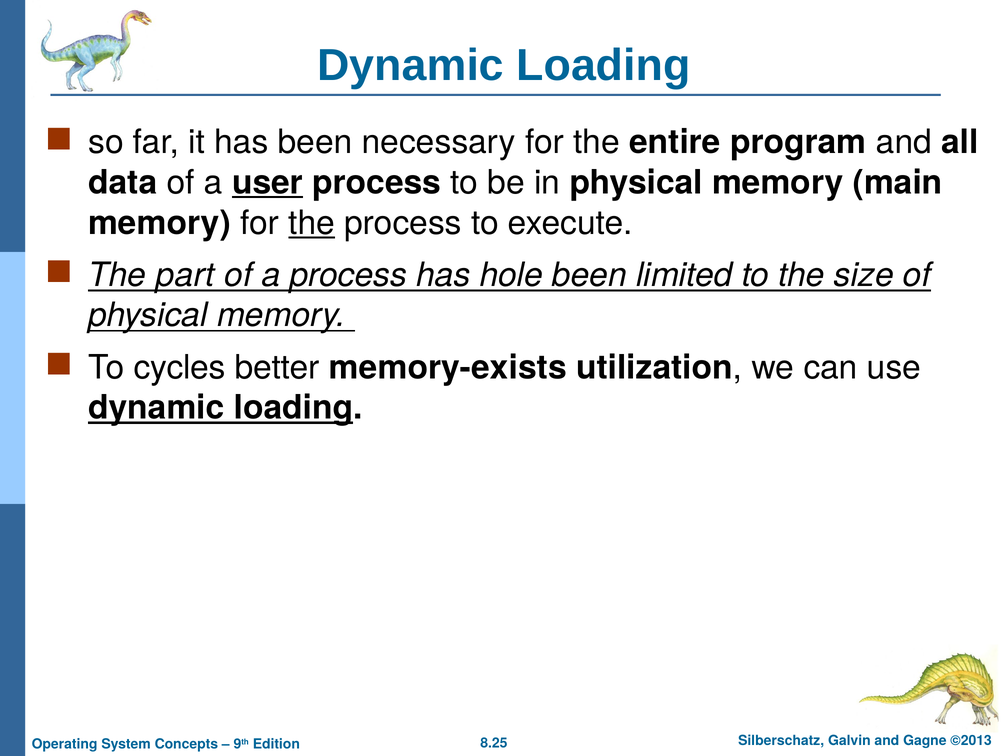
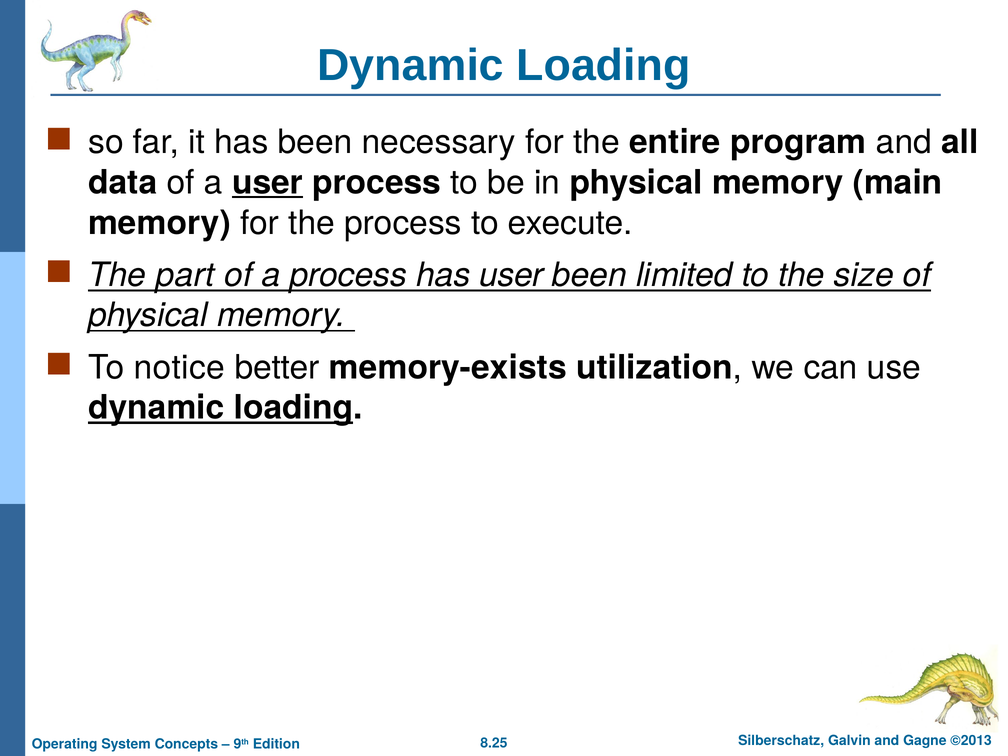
the underline: present -> none (312, 223)
has hole: hole -> user (511, 275)
cycles: cycles -> notice (179, 367)
